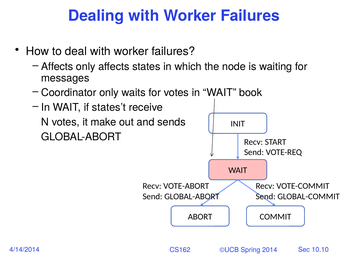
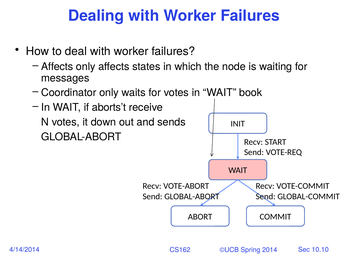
states’t: states’t -> aborts’t (109, 107)
make: make -> down (103, 122)
